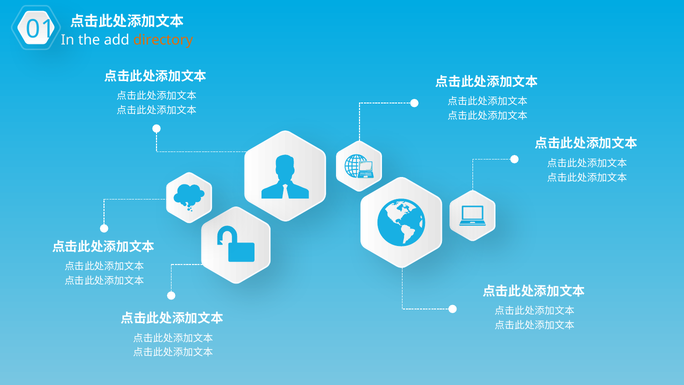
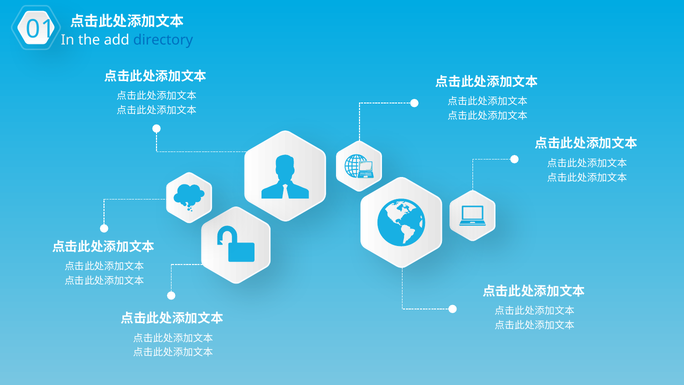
directory colour: orange -> blue (163, 40)
